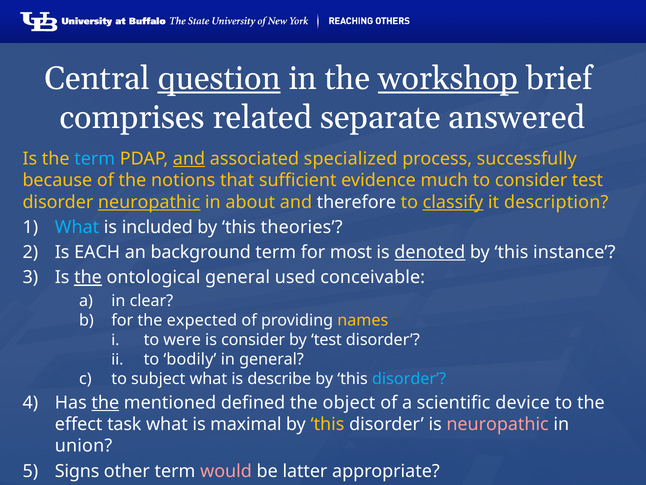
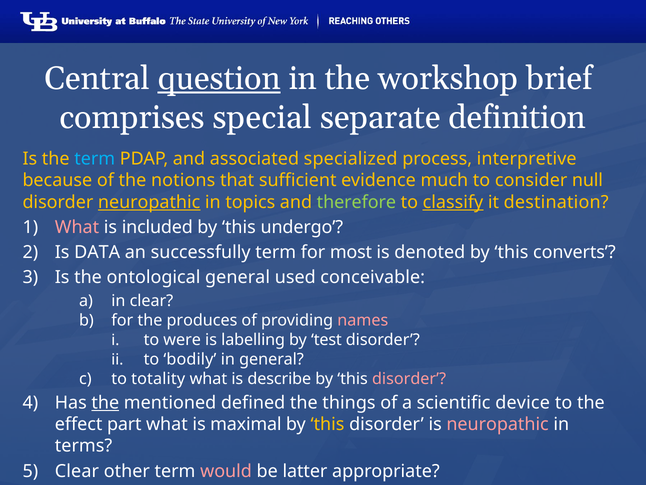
workshop underline: present -> none (448, 79)
related: related -> special (262, 117)
answered: answered -> definition (517, 117)
and underline: present -> none (189, 159)
successfully: successfully -> interpretive (527, 159)
consider test: test -> null (587, 180)
about: about -> topics (250, 202)
therefore colour: white -> light green (356, 202)
description: description -> destination (556, 202)
What colour: light blue -> pink (77, 227)
theories: theories -> undergo (302, 227)
EACH: EACH -> DATA (97, 252)
background: background -> successfully (201, 252)
denoted underline: present -> none (430, 252)
instance: instance -> converts (574, 252)
the underline: present -> none (88, 277)
expected: expected -> produces (202, 320)
names colour: yellow -> pink (363, 320)
is consider: consider -> labelling (253, 340)
subject: subject -> totality (158, 378)
disorder colour: light blue -> pink (409, 378)
object: object -> things (349, 403)
task: task -> part (124, 424)
union: union -> terms (84, 446)
Signs: Signs -> Clear (77, 471)
